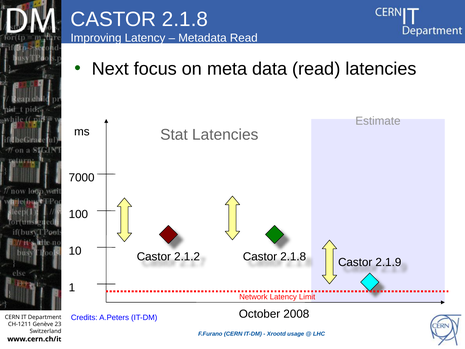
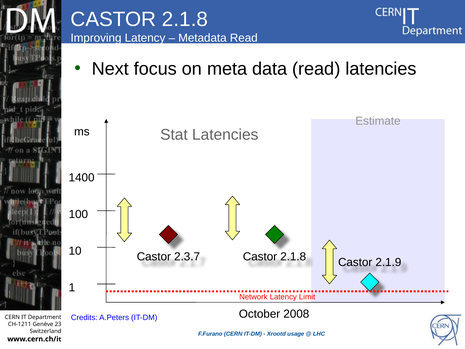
7000: 7000 -> 1400 (82, 178)
2.1.2: 2.1.2 -> 2.3.7 (187, 256)
